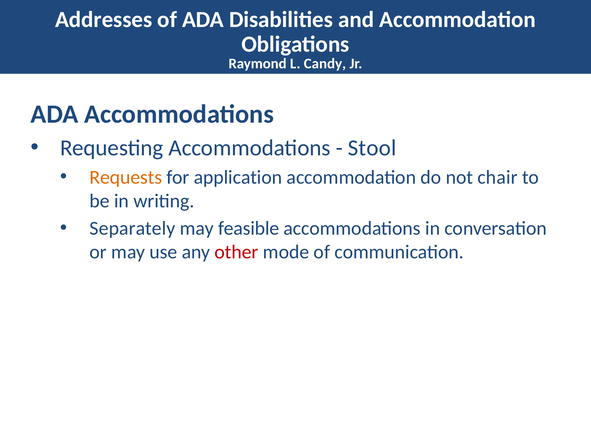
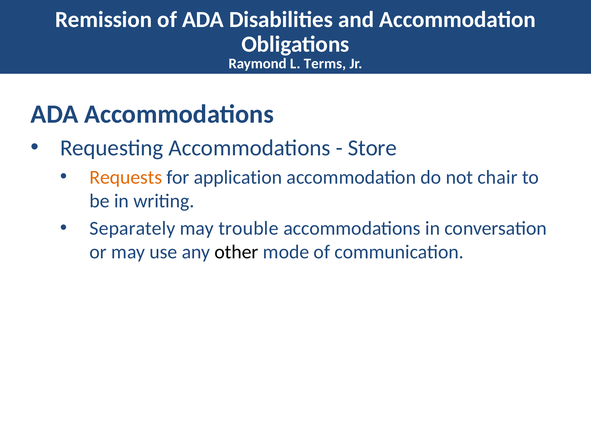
Addresses: Addresses -> Remission (104, 20)
Candy: Candy -> Terms (325, 64)
Stool: Stool -> Store (372, 148)
feasible: feasible -> trouble (248, 229)
other colour: red -> black (236, 252)
